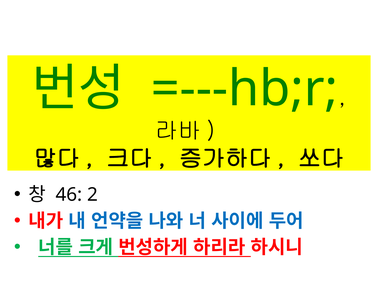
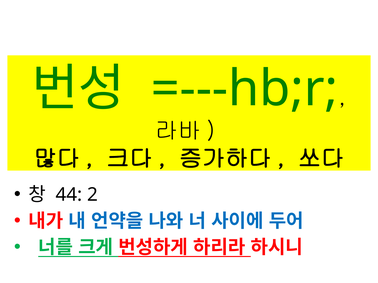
46: 46 -> 44 (69, 195)
